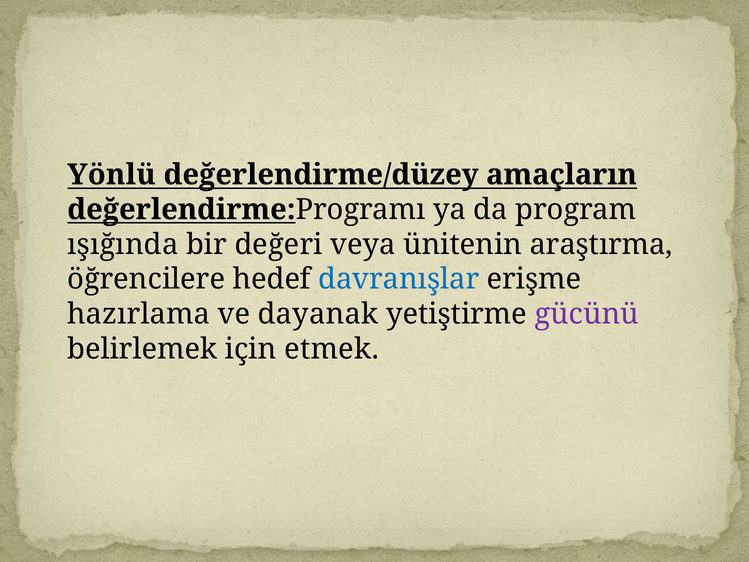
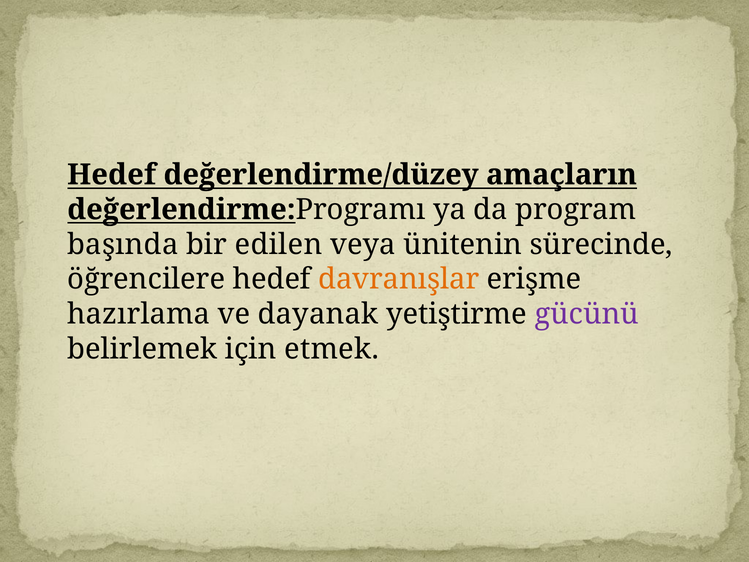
Yönlü: Yönlü -> Hedef (112, 175)
ışığında: ışığında -> başında (123, 244)
değeri: değeri -> edilen (278, 244)
araştırma: araştırma -> sürecinde (601, 244)
davranışlar colour: blue -> orange (399, 279)
